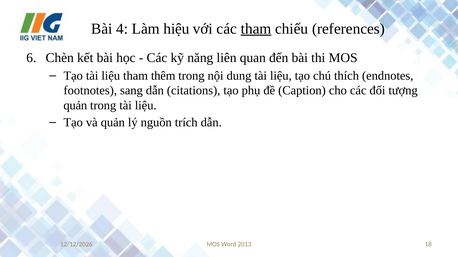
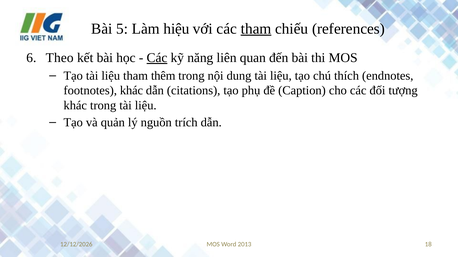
4: 4 -> 5 (122, 29)
Chèn: Chèn -> Theo (60, 58)
Các underline: none -> present (157, 58)
footnotes sang: sang -> khác (131, 91)
quản: quản -> khác (75, 106)
